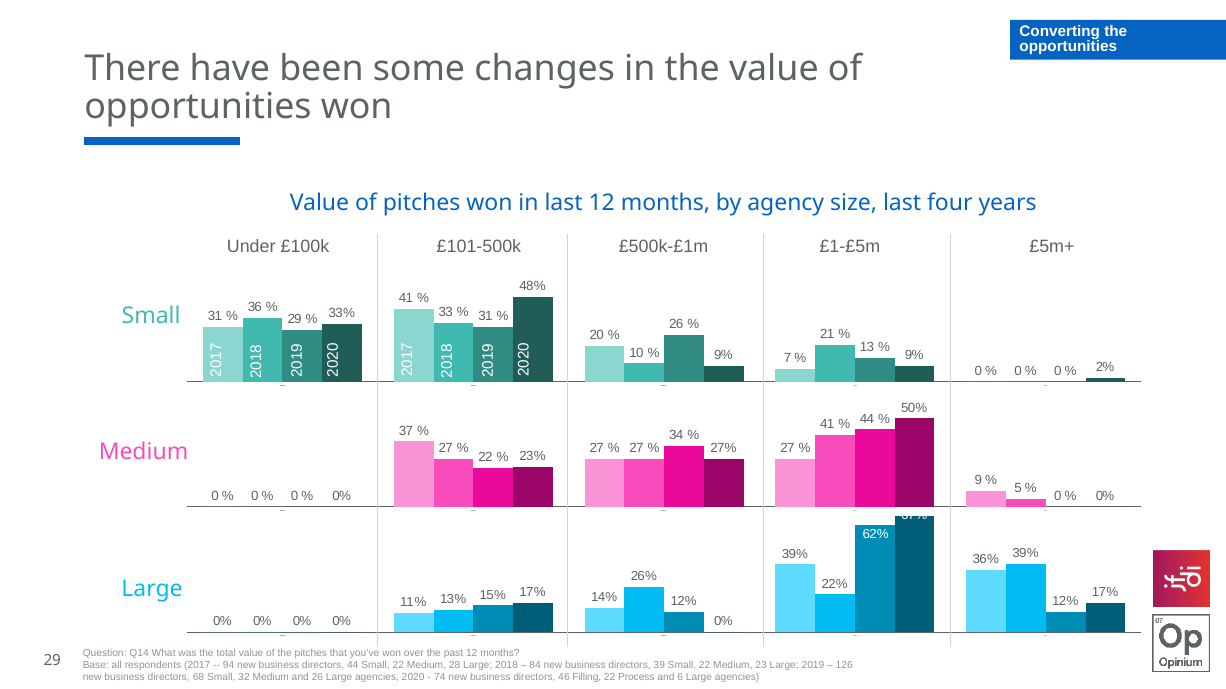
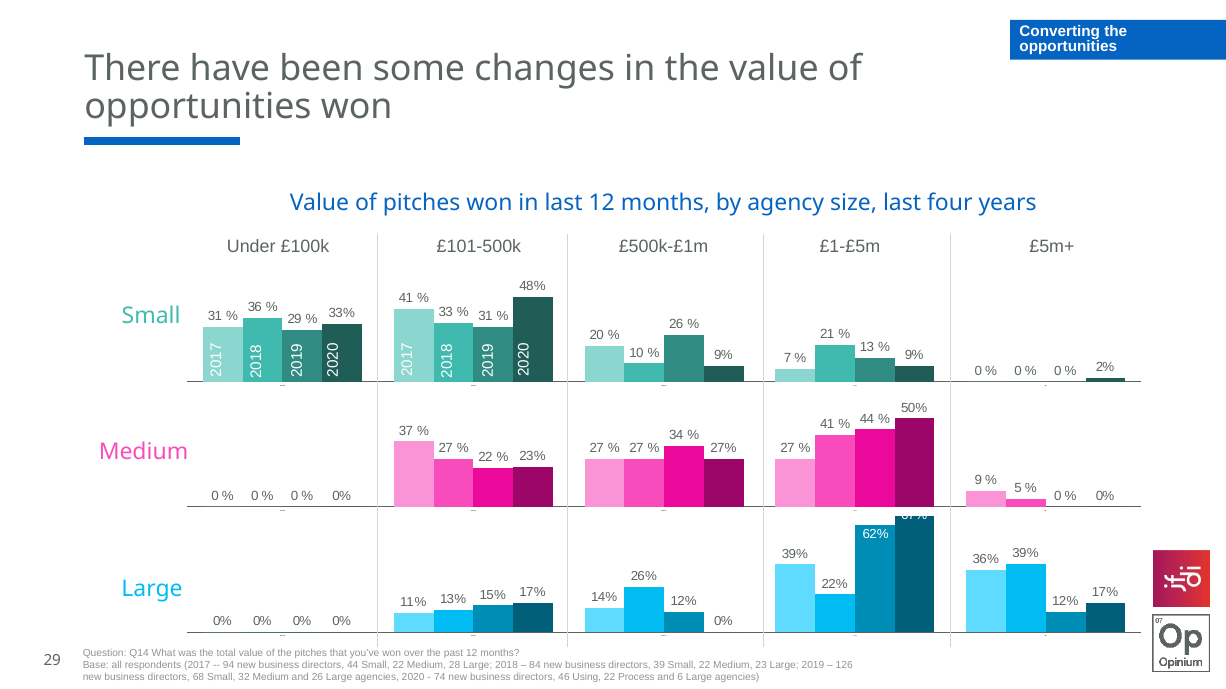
Filling: Filling -> Using (587, 678)
